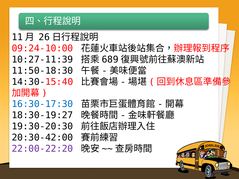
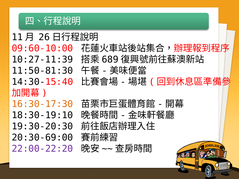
09:24-10:00: 09:24-10:00 -> 09:60-10:00 (42, 48)
11:50-18:30: 11:50-18:30 -> 11:50-81:30 (42, 71)
16:30-17:30 colour: blue -> orange (42, 104)
18:30-19:27: 18:30-19:27 -> 18:30-19:10 (42, 115)
20:30-42:00: 20:30-42:00 -> 20:30-69:00 (42, 138)
